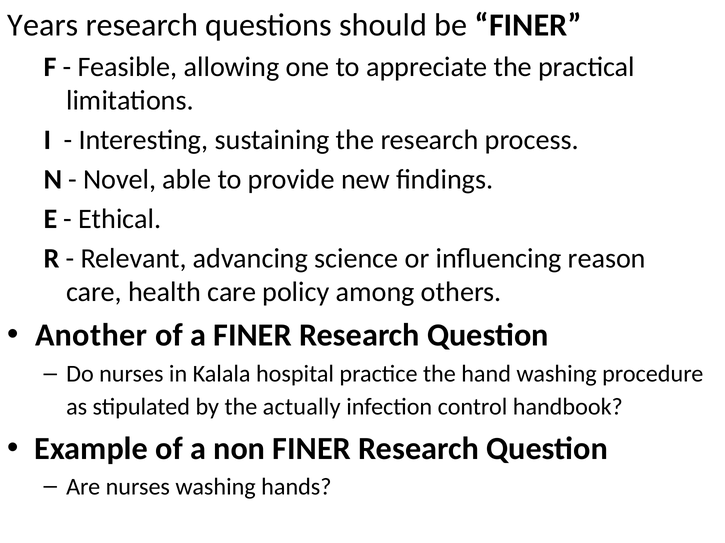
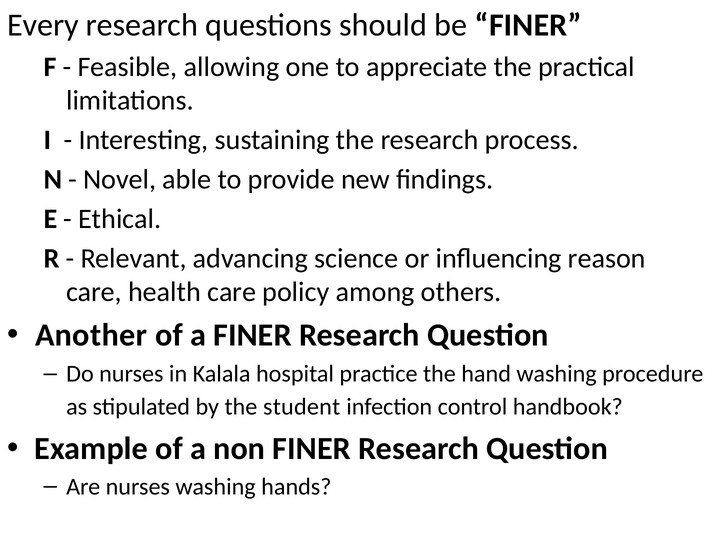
Years: Years -> Every (43, 25)
actually: actually -> student (302, 408)
